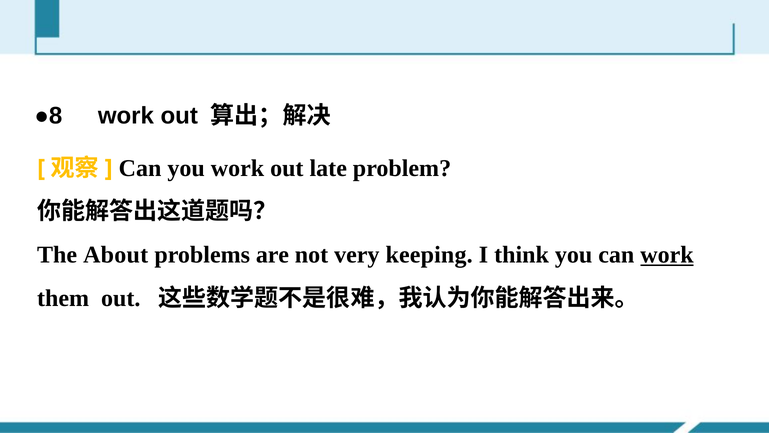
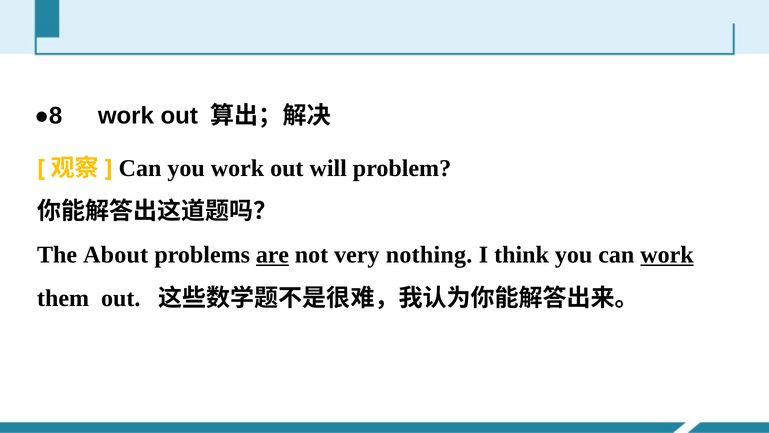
late: late -> will (328, 168)
are underline: none -> present (272, 255)
keeping: keeping -> nothing (429, 255)
